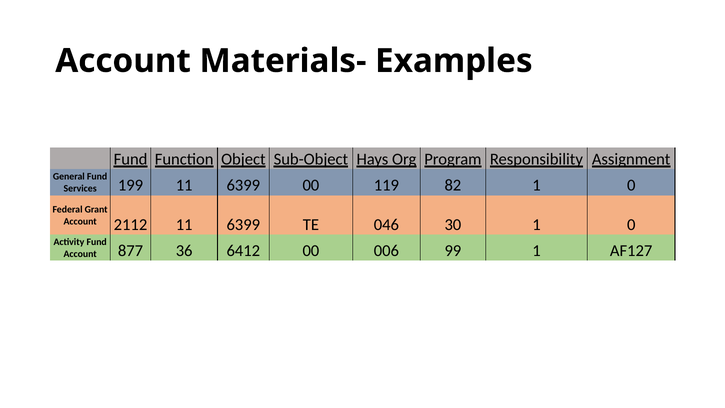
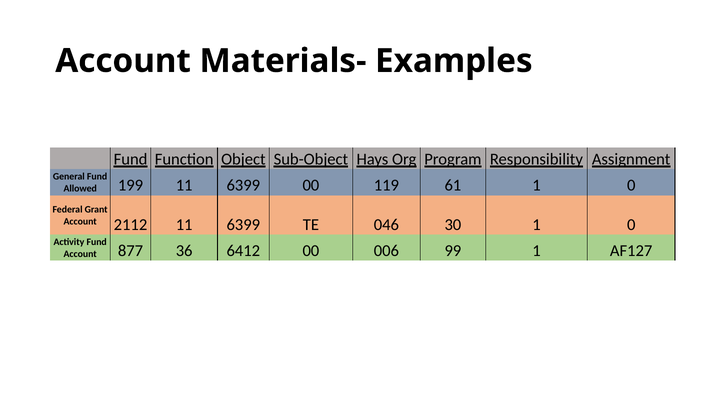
Services: Services -> Allowed (80, 189)
82: 82 -> 61 (453, 185)
